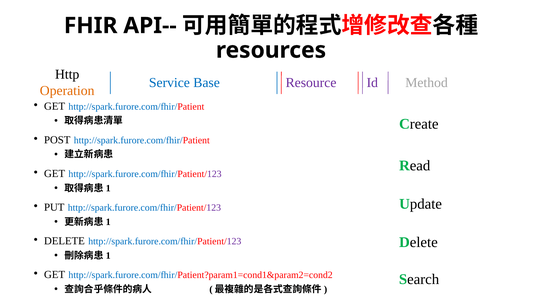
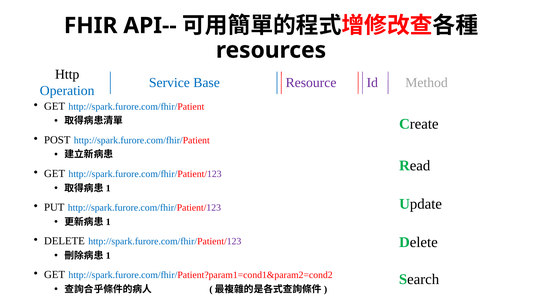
Operation colour: orange -> blue (67, 91)
